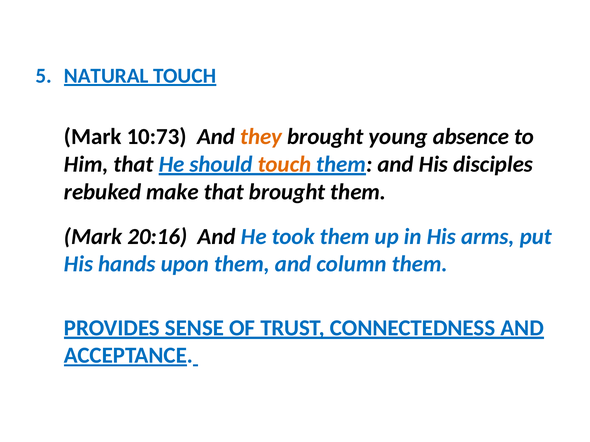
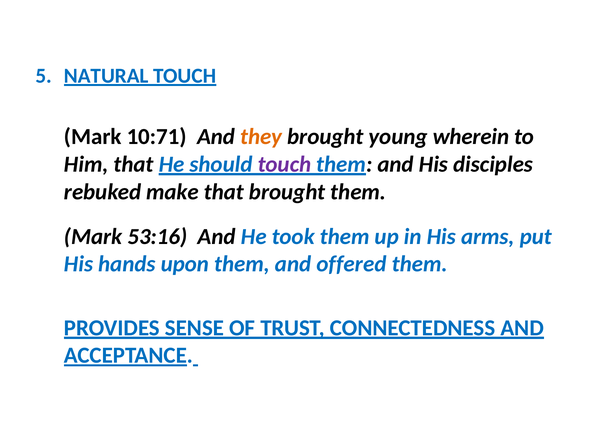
10:73: 10:73 -> 10:71 (157, 137)
absence: absence -> wherein (471, 137)
touch colour: orange -> purple (284, 164)
20:16: 20:16 -> 53:16 (157, 237)
column: column -> offered (351, 264)
